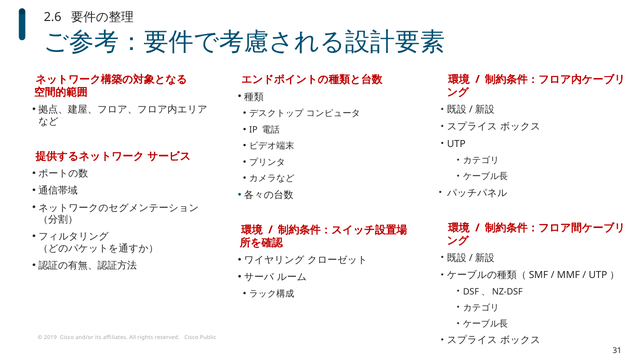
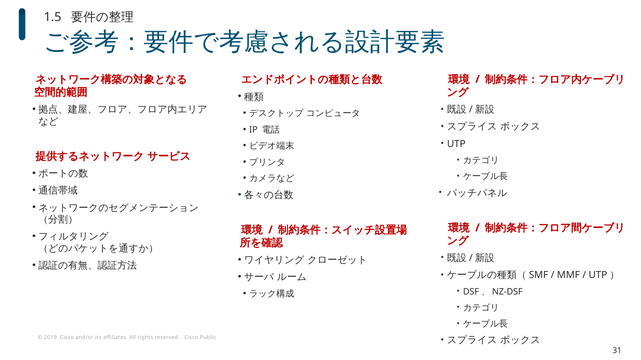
2.6: 2.6 -> 1.5 (53, 17)
